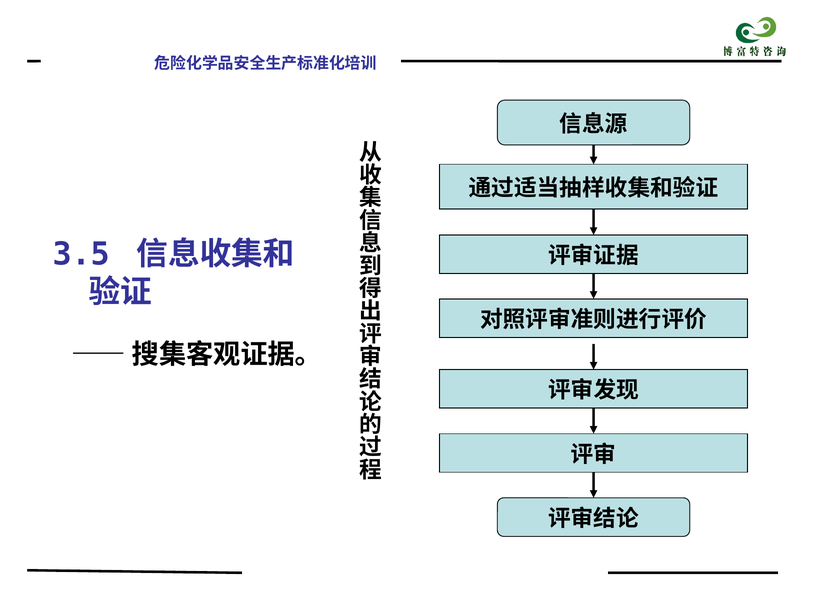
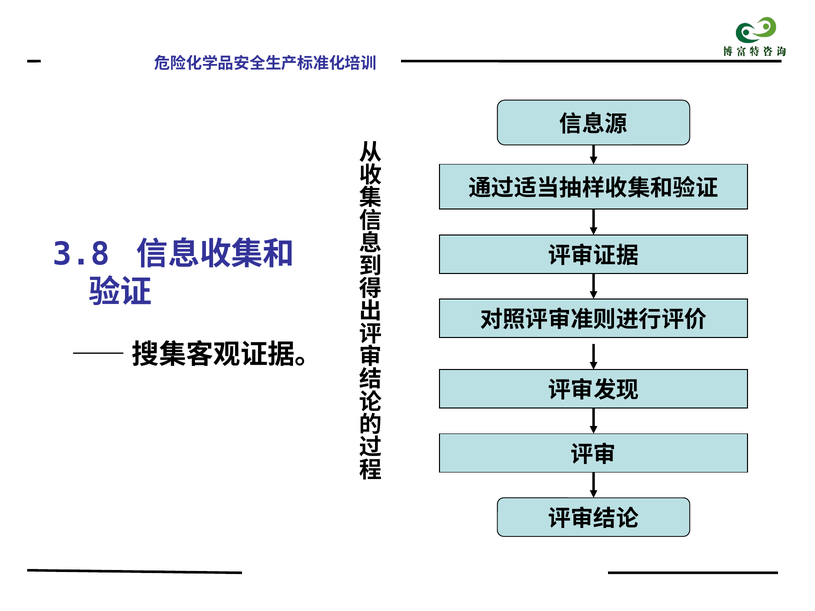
3.5: 3.5 -> 3.8 (81, 254)
